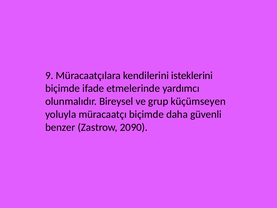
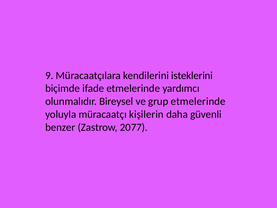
grup küçümseyen: küçümseyen -> etmelerinde (198, 101)
müracaatçı biçimde: biçimde -> kişilerin (146, 114)
2090: 2090 -> 2077 (134, 127)
